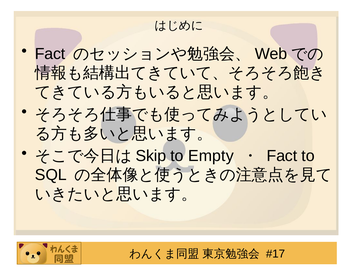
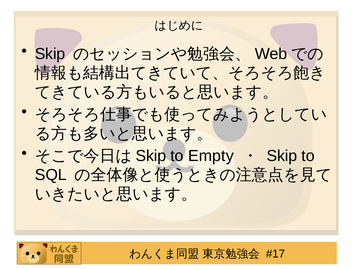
Fact: Fact -> Skip (50, 54)
Fact: Fact -> Skip (282, 156)
